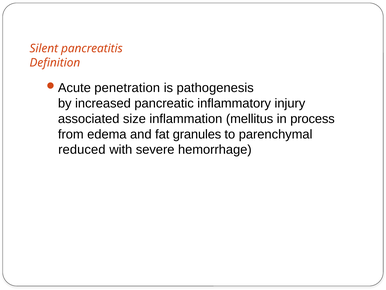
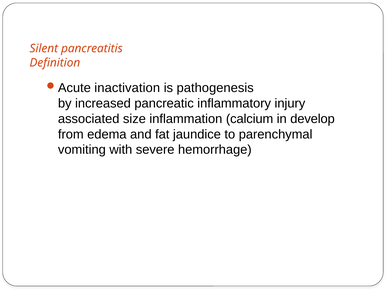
penetration: penetration -> inactivation (127, 88)
mellitus: mellitus -> calcium (250, 119)
process: process -> develop (313, 119)
granules: granules -> jaundice (197, 134)
reduced: reduced -> vomiting (82, 149)
